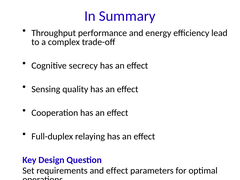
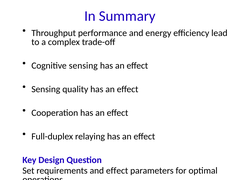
Cognitive secrecy: secrecy -> sensing (83, 66)
